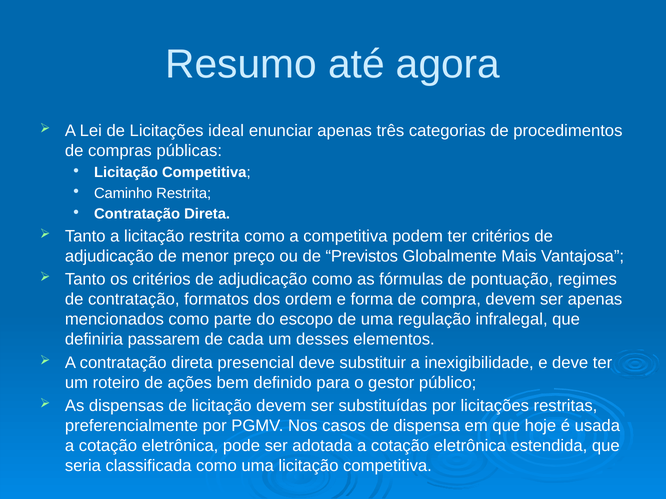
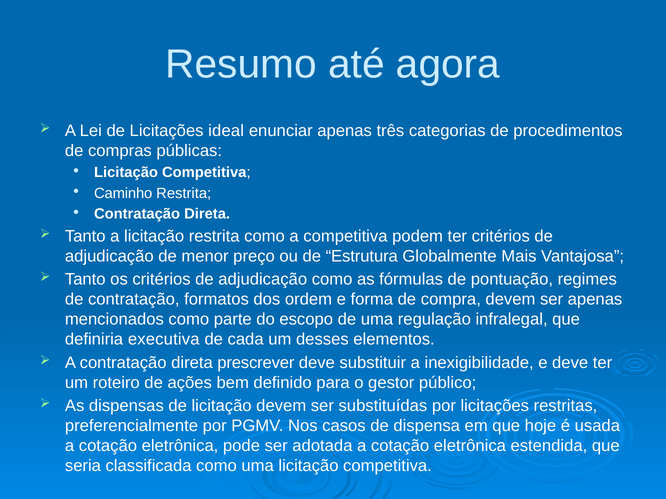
Previstos: Previstos -> Estrutura (362, 256)
passarem: passarem -> executiva (164, 340)
presencial: presencial -> prescrever (256, 363)
